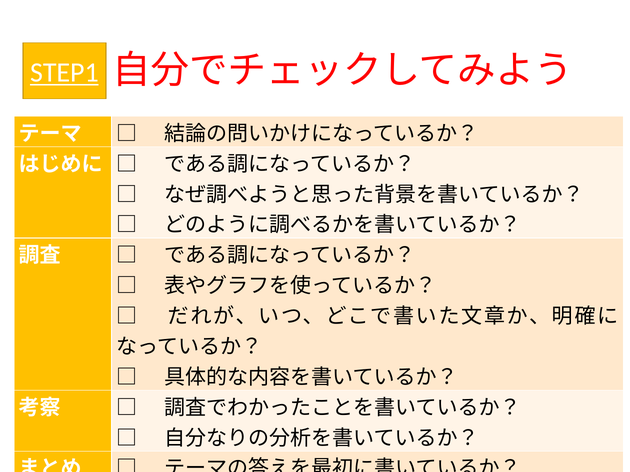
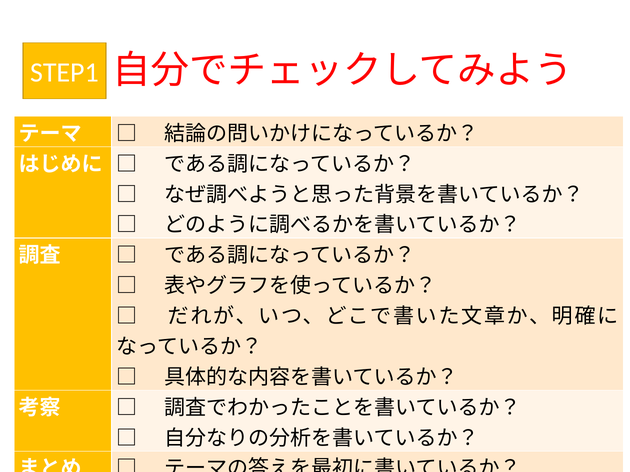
STEP1 underline: present -> none (64, 73)
